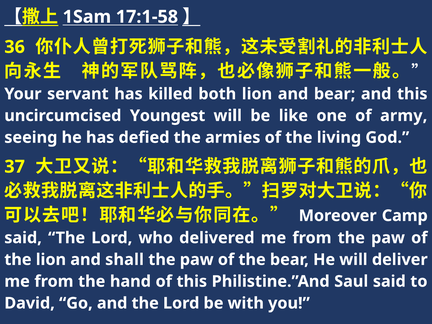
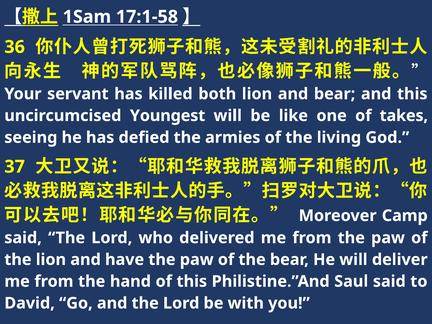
army: army -> takes (404, 116)
shall: shall -> have (125, 260)
